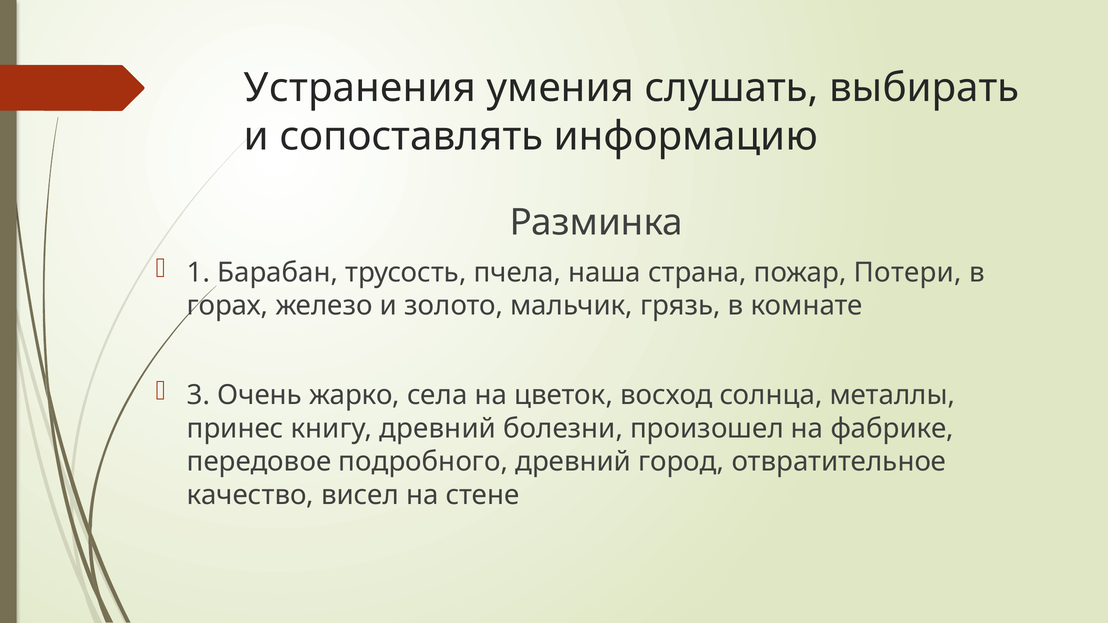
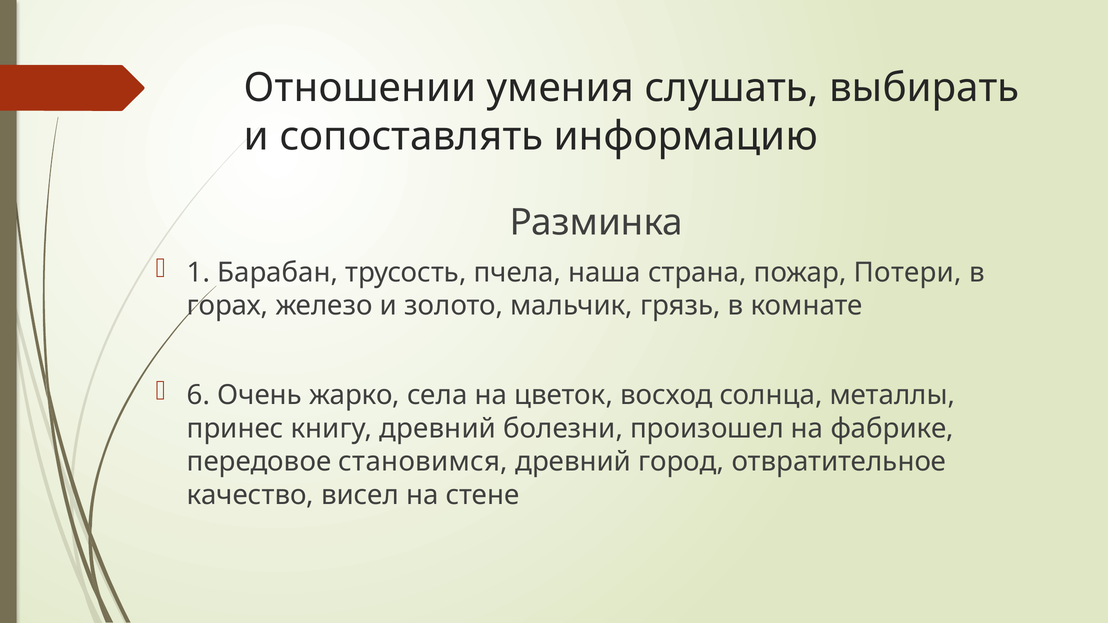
Устранения: Устранения -> Отношении (360, 88)
3: 3 -> 6 (198, 395)
подробного: подробного -> становимся (423, 462)
